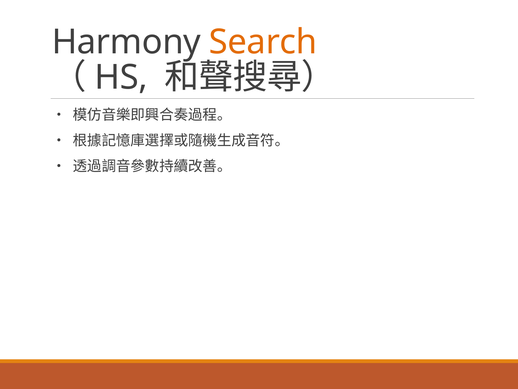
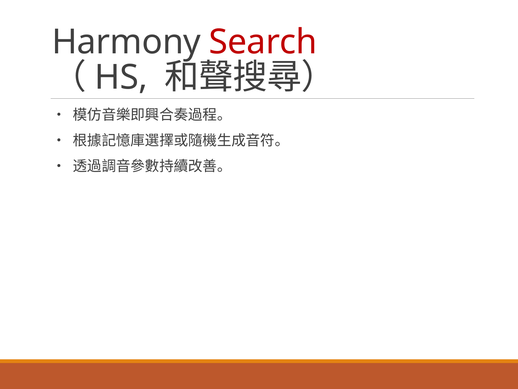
Search colour: orange -> red (263, 42)
